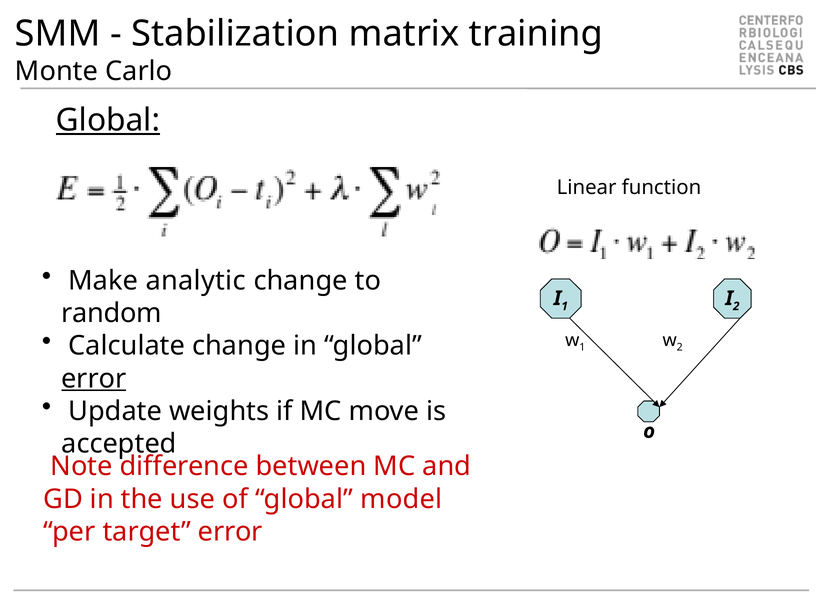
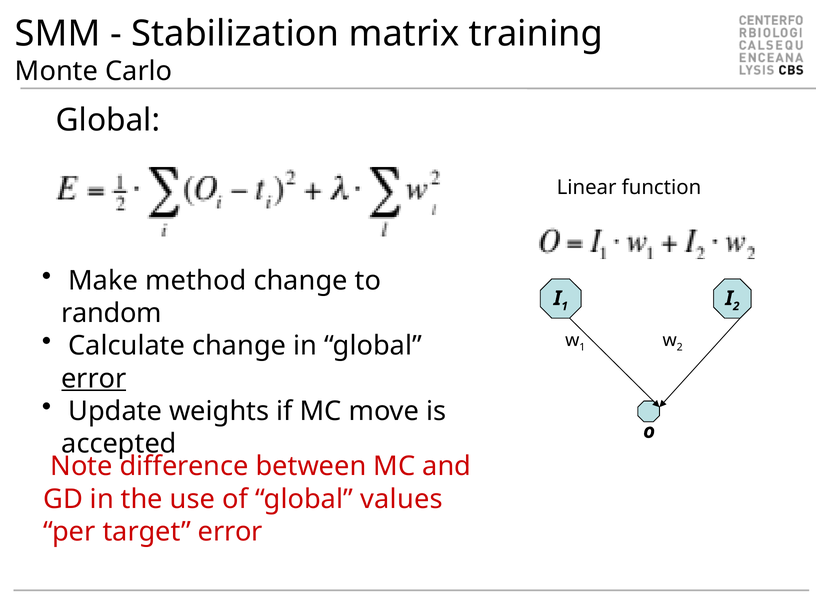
Global underline: present -> none (108, 120)
analytic: analytic -> method (196, 281)
model: model -> values (401, 499)
